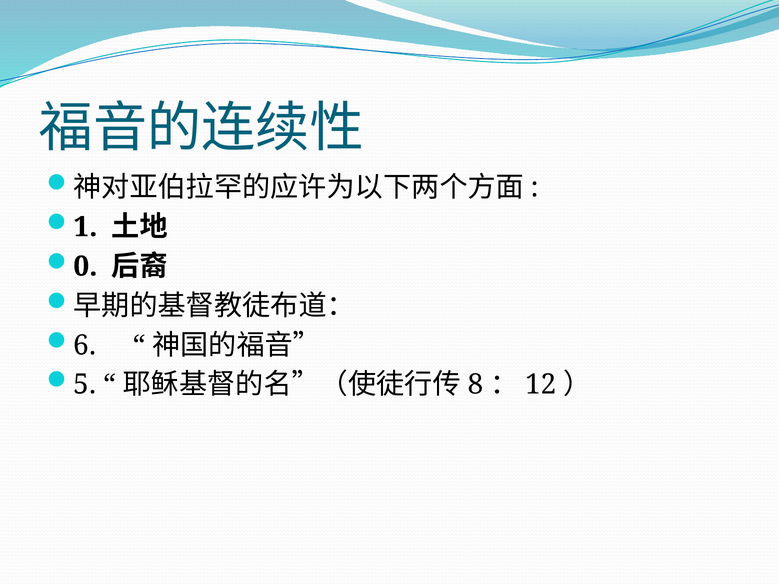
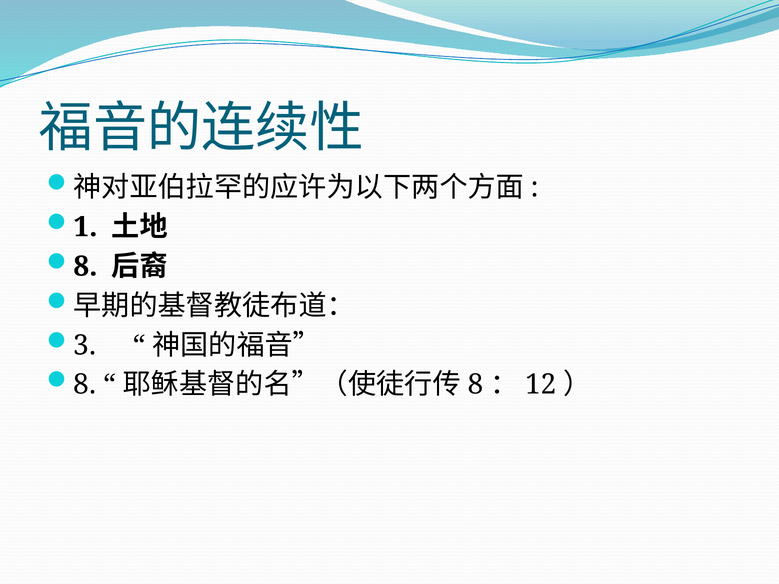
0: 0 -> 8 (85, 266)
6: 6 -> 3 (85, 345)
5: 5 -> 8 (85, 385)
